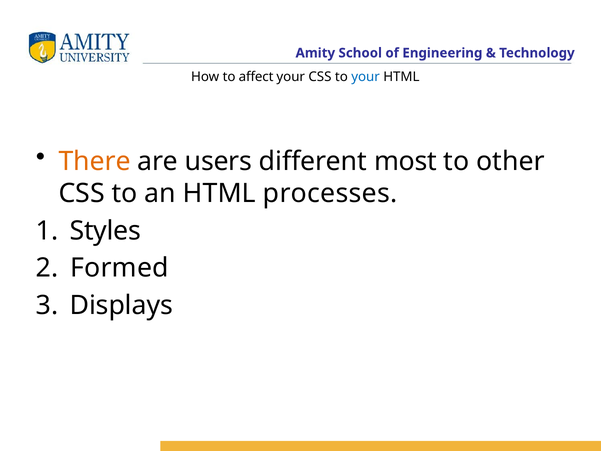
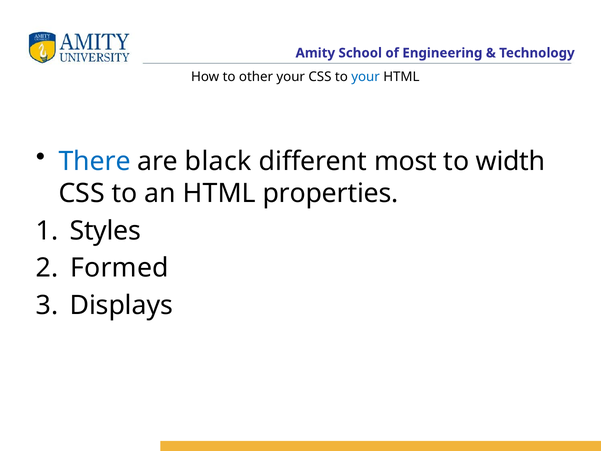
affect: affect -> other (256, 77)
There colour: orange -> blue (95, 161)
users: users -> black (218, 161)
other: other -> width (511, 161)
processes: processes -> properties (330, 193)
